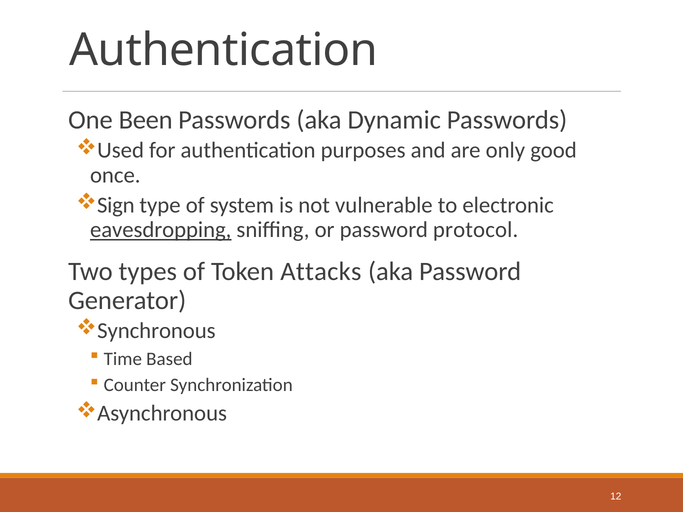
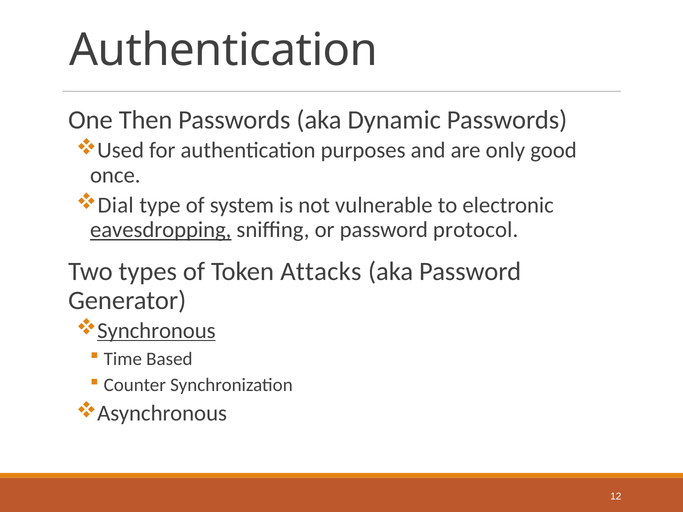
Been: Been -> Then (146, 120)
Sign: Sign -> Dial (116, 205)
Synchronous underline: none -> present (156, 331)
